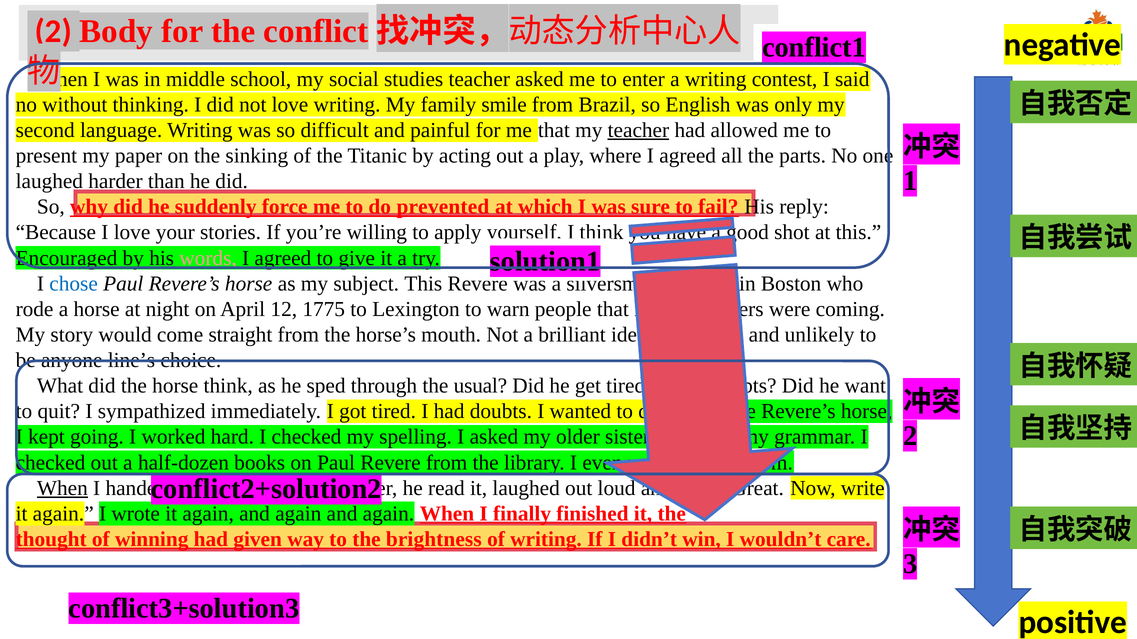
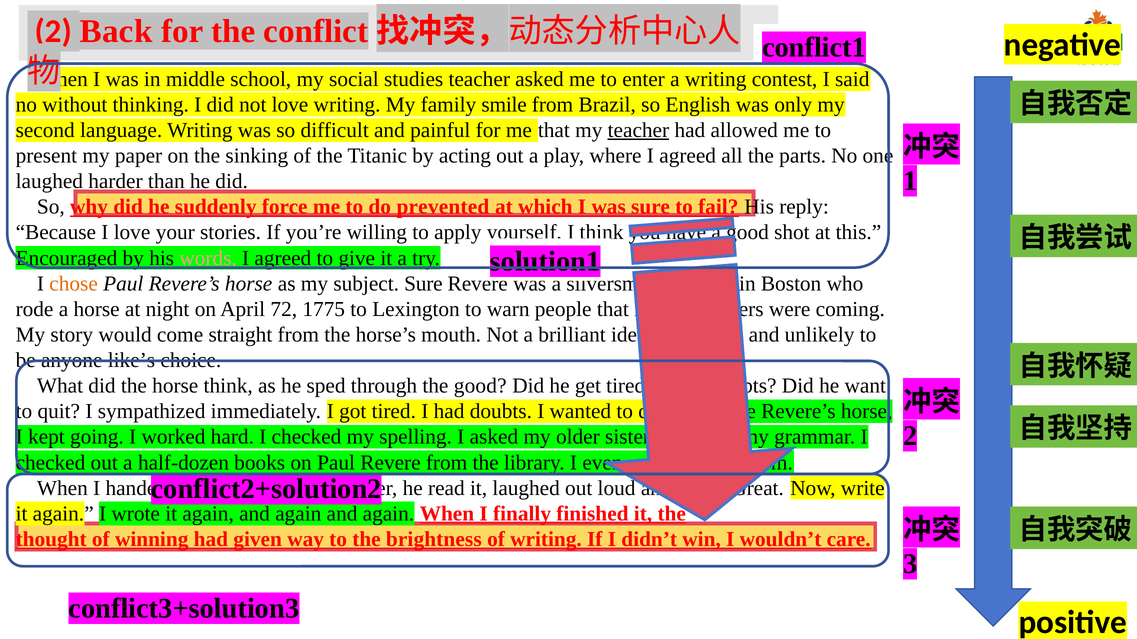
Body: Body -> Back (116, 31)
chose colour: blue -> orange (74, 284)
subject This: This -> Sure (423, 284)
12: 12 -> 72 (284, 309)
line’s: line’s -> like’s (131, 361)
the usual: usual -> good (480, 386)
When underline: present -> none (62, 488)
